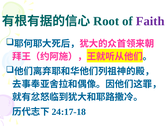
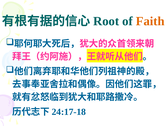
Faith colour: purple -> orange (150, 21)
